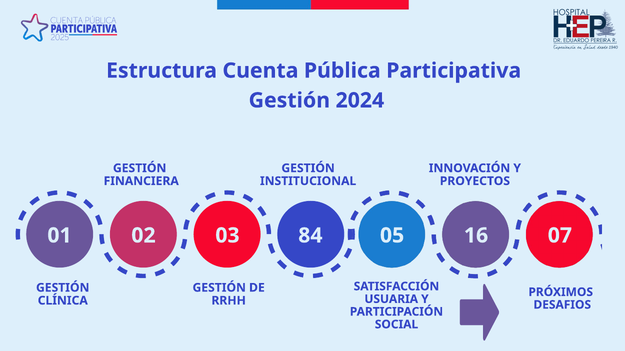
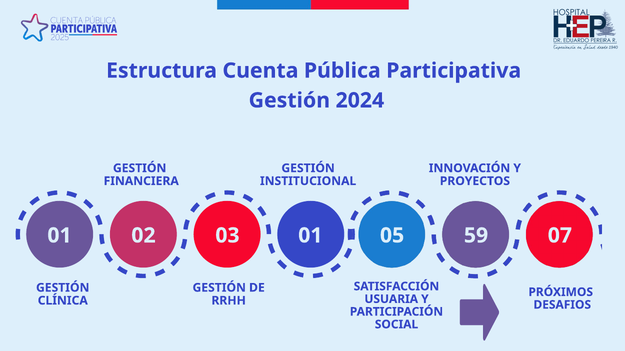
03 84: 84 -> 01 (310, 236)
16: 16 -> 59 (476, 236)
